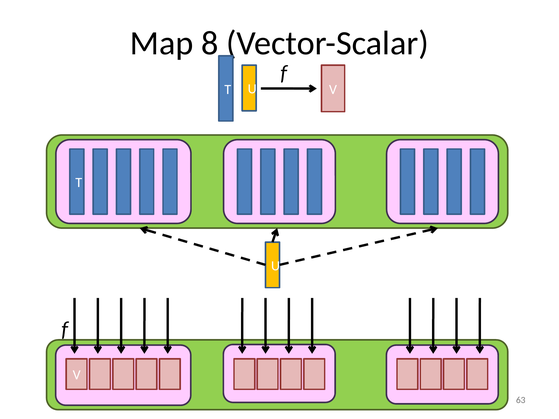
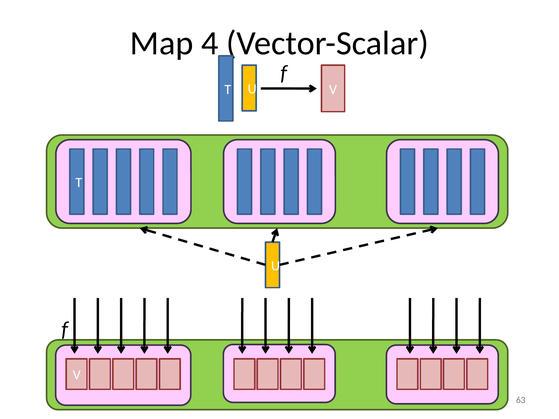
8: 8 -> 4 (210, 43)
